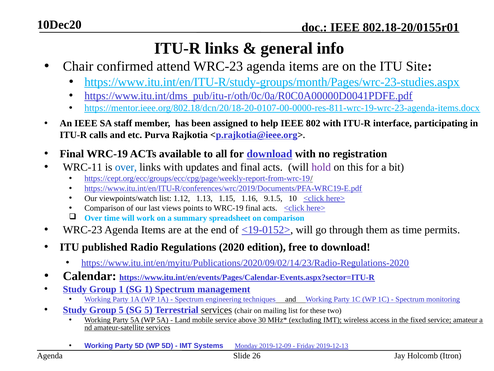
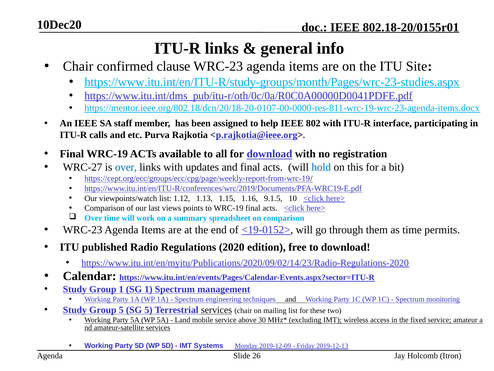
attend: attend -> clause (173, 66)
WRC-11: WRC-11 -> WRC-27 (83, 167)
hold colour: purple -> blue (321, 167)
